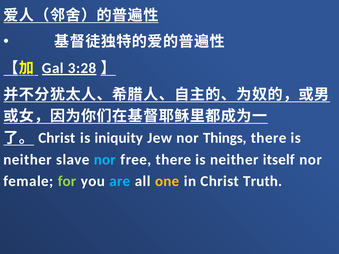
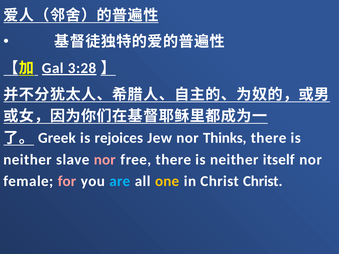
Christ: Christ -> Greek (57, 138)
iniquity: iniquity -> rejoices (119, 138)
Things: Things -> Thinks (225, 138)
nor colour: light blue -> pink (105, 160)
for colour: light green -> pink (67, 181)
Christ Truth: Truth -> Christ (263, 181)
